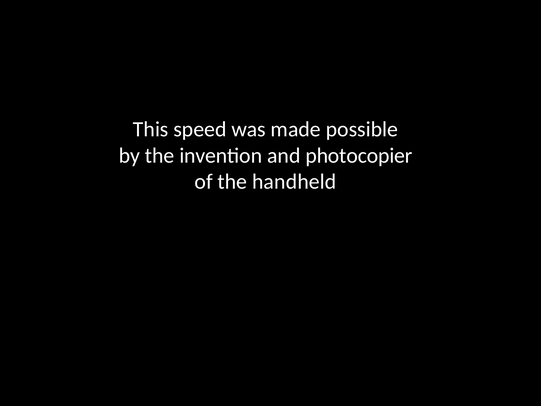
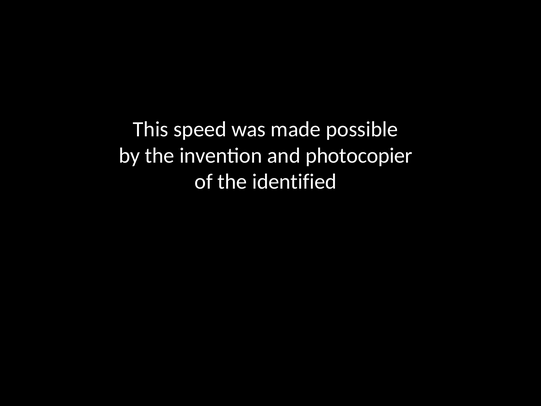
handheld: handheld -> identified (294, 182)
